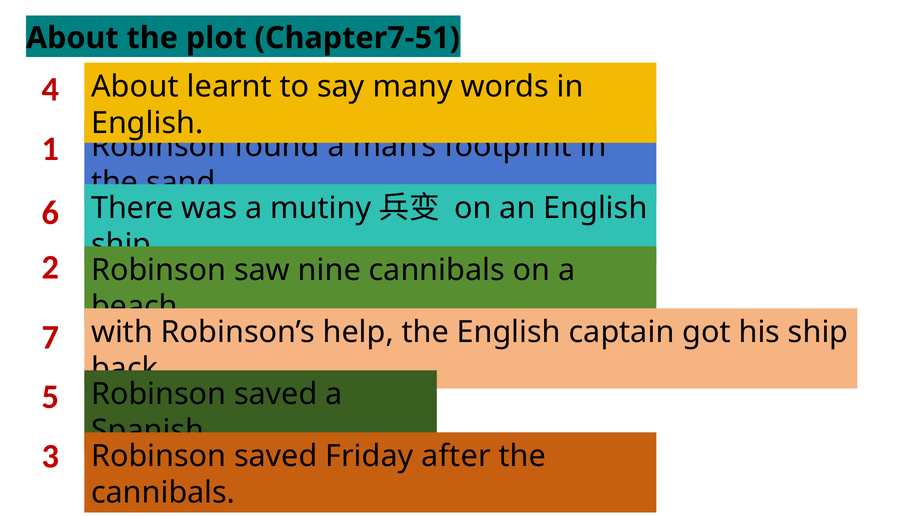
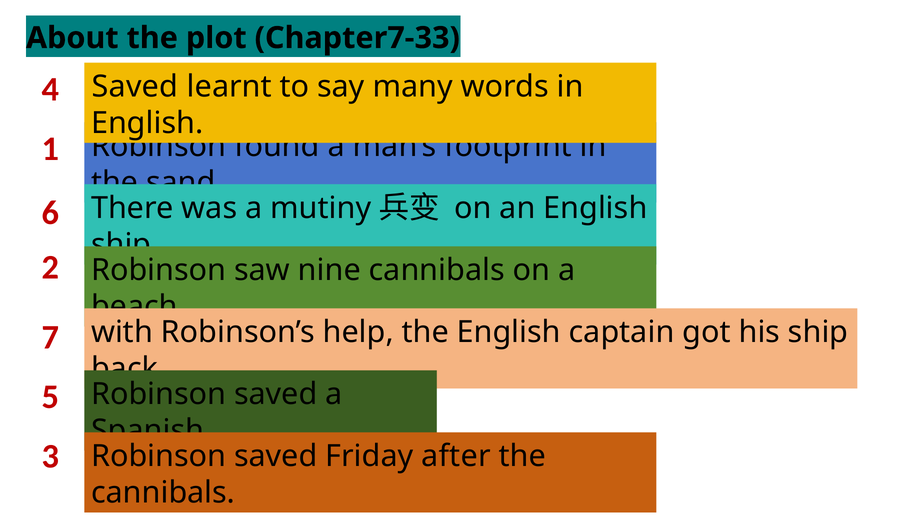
Chapter7-51: Chapter7-51 -> Chapter7-33 (357, 38)
About: About -> Saved (135, 87)
